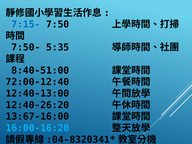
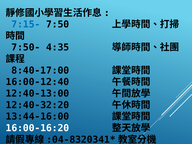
5:35: 5:35 -> 4:35 (58, 47)
8:40-51:00: 8:40-51:00 -> 8:40-17:00 (40, 70)
72:00-12:40: 72:00-12:40 -> 16:00-12:40 (37, 82)
12:40-26:20: 12:40-26:20 -> 12:40-32:20 (37, 105)
13:67-16:00: 13:67-16:00 -> 13:44-16:00 (37, 117)
16:00-16:20 colour: light blue -> white (37, 128)
